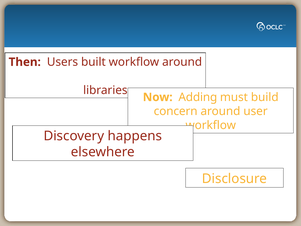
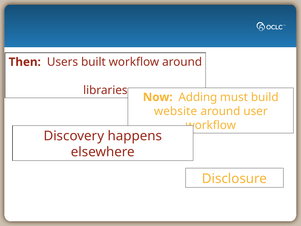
concern: concern -> website (176, 111)
